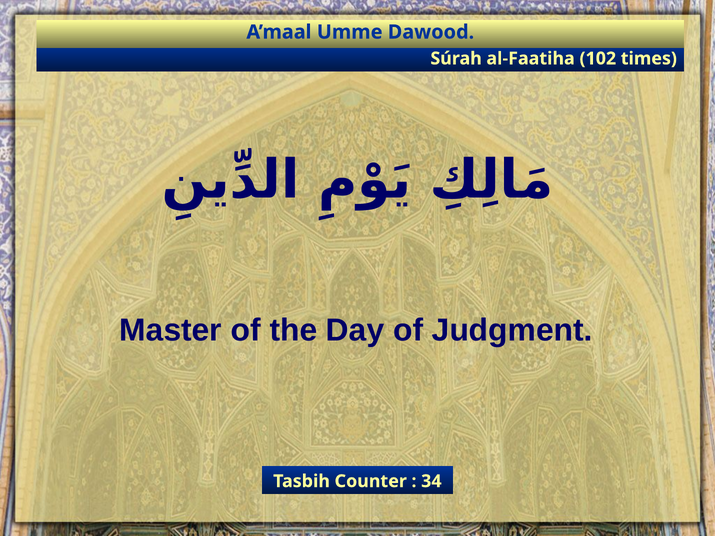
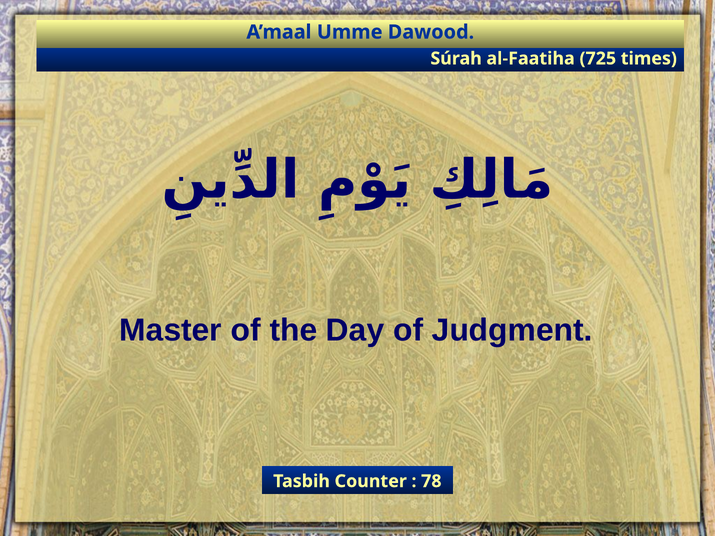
102: 102 -> 725 (598, 59)
34: 34 -> 78 (431, 481)
